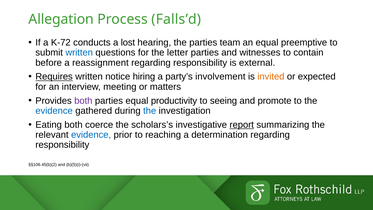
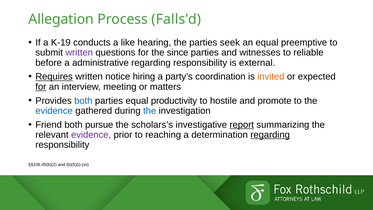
K-72: K-72 -> K-19 (61, 43)
lost: lost -> like (128, 43)
team: team -> seek (230, 43)
written colour: blue -> purple (79, 53)
letter: letter -> since (178, 53)
contain: contain -> reliable (308, 53)
reassignment: reassignment -> administrative (100, 63)
involvement: involvement -> coordination (220, 77)
for underline: none -> present (41, 87)
both colour: purple -> blue (83, 101)
seeing: seeing -> hostile (223, 101)
Eating: Eating -> Friend (49, 125)
coerce: coerce -> pursue (99, 125)
evidence colour: blue -> purple (91, 135)
regarding underline: none -> present (270, 135)
